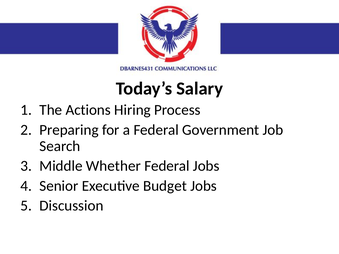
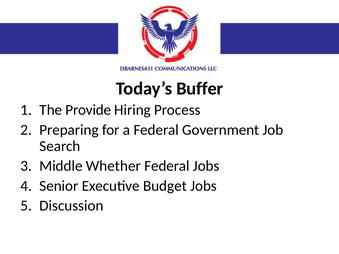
Salary: Salary -> Buffer (200, 89)
Actions: Actions -> Provide (88, 110)
